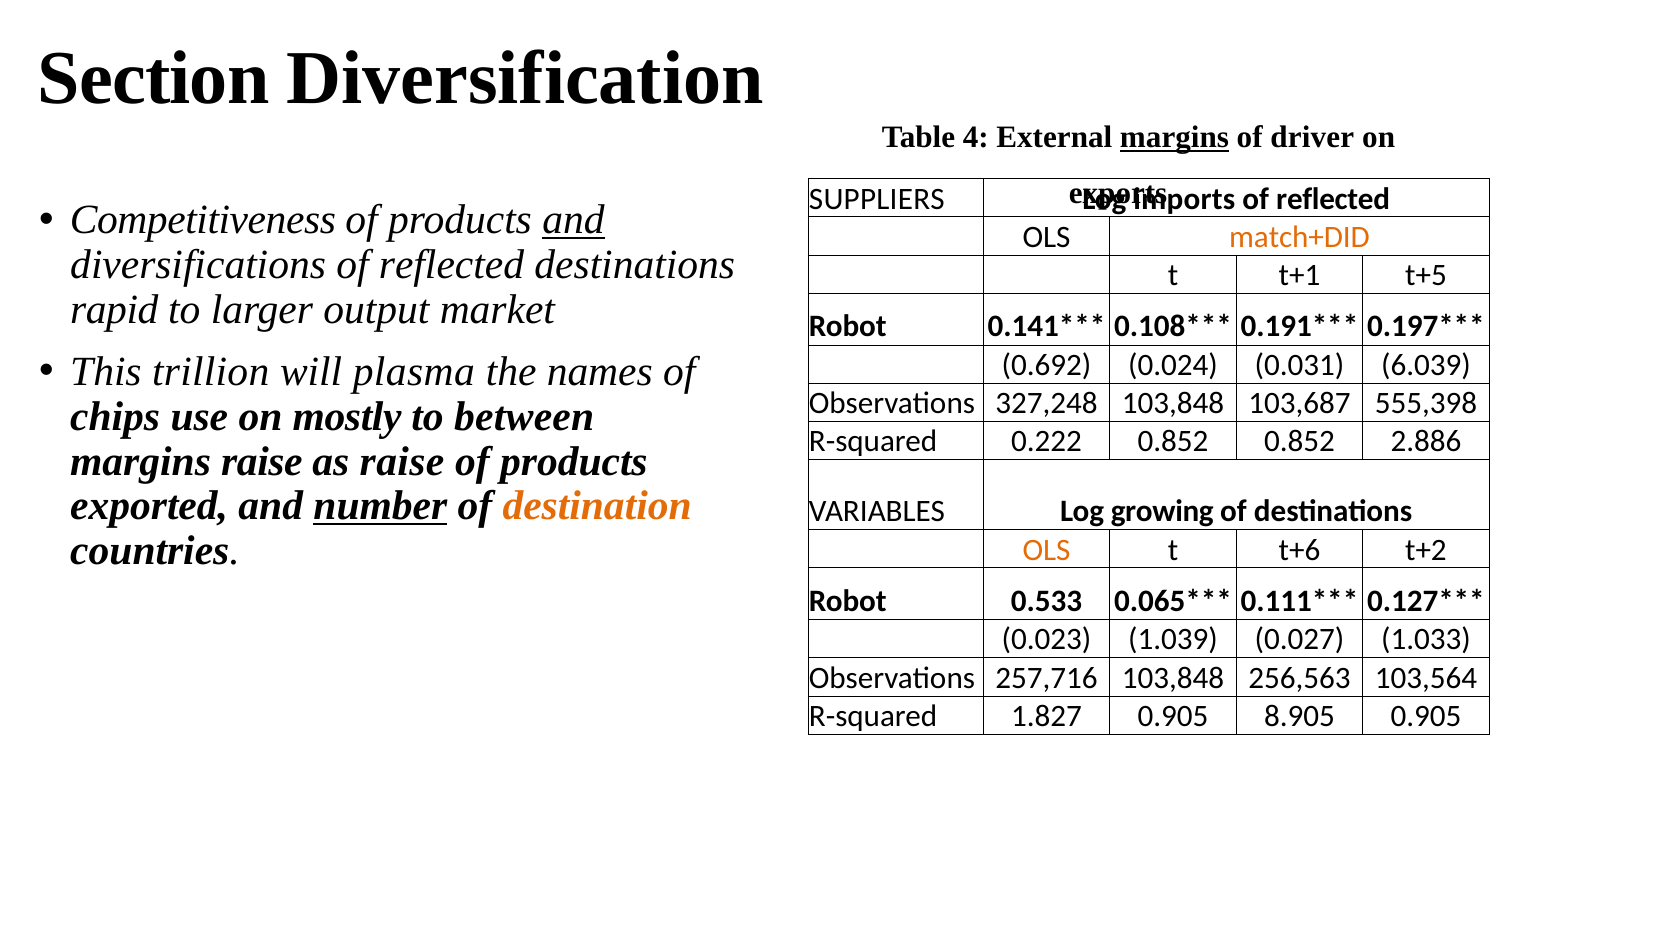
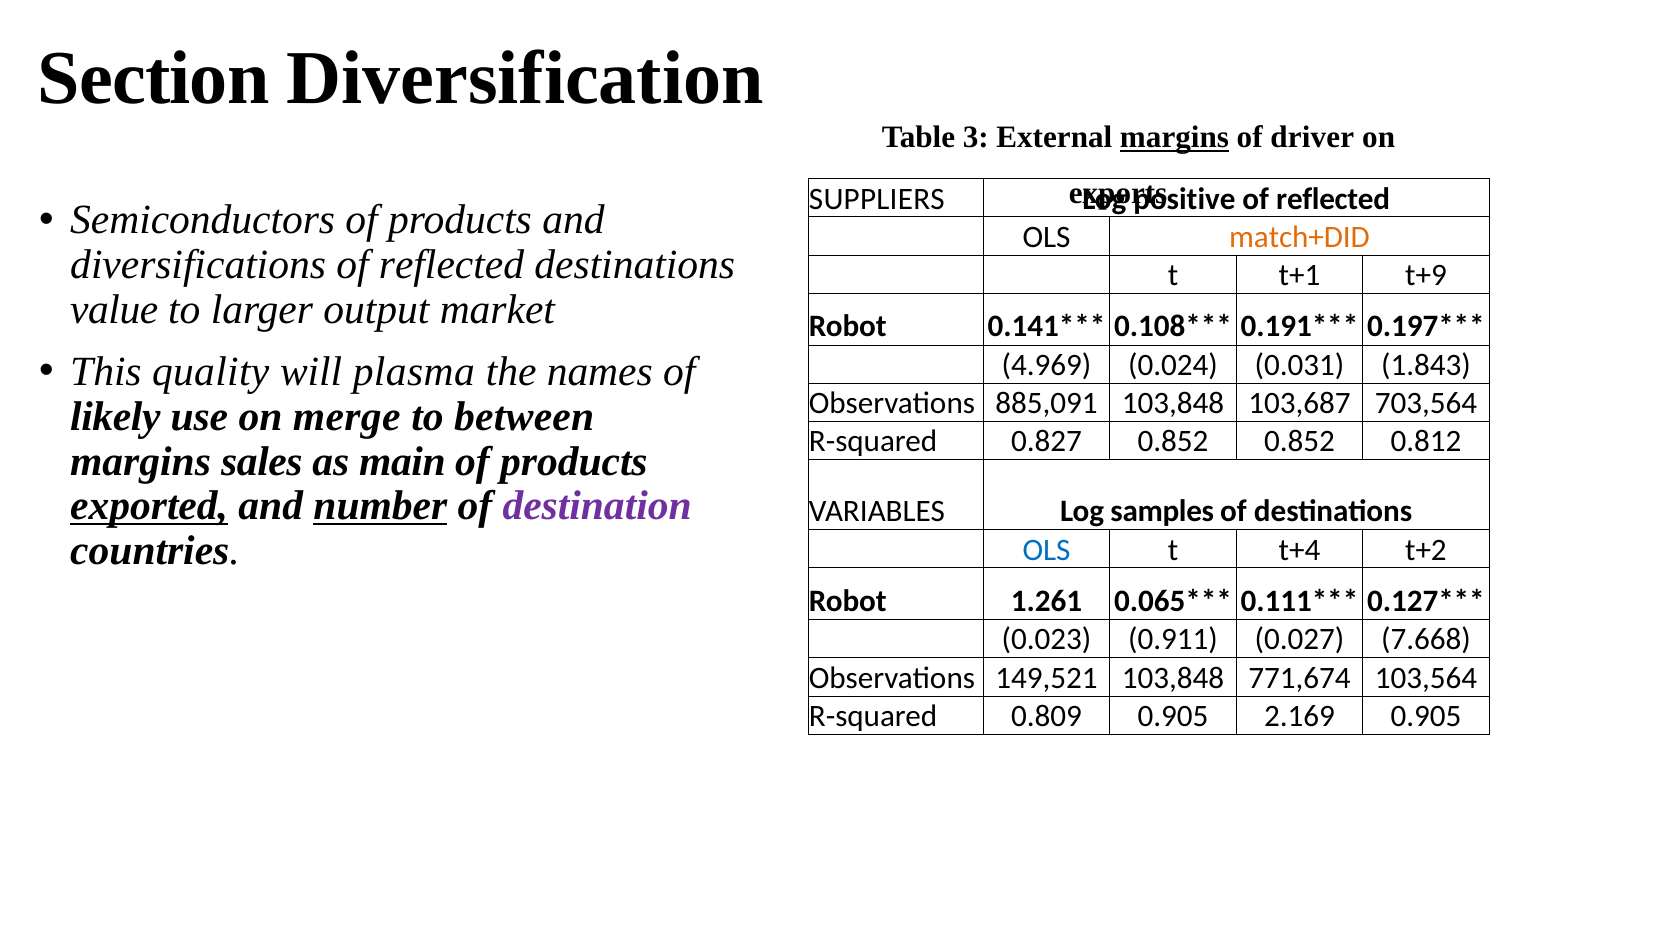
4: 4 -> 3 (976, 138)
imports: imports -> positive (1184, 199)
Competitiveness: Competitiveness -> Semiconductors (203, 220)
and underline: present -> none (573, 220)
t+5: t+5 -> t+9 (1426, 275)
rapid: rapid -> value (114, 310)
trillion: trillion -> quality (211, 372)
0.692: 0.692 -> 4.969 (1047, 365)
6.039: 6.039 -> 1.843 (1426, 365)
327,248: 327,248 -> 885,091 (1046, 404)
555,398: 555,398 -> 703,564 (1426, 404)
chips: chips -> likely (115, 417)
mostly: mostly -> merge (347, 417)
0.222: 0.222 -> 0.827 (1047, 442)
2.886: 2.886 -> 0.812 (1426, 442)
margins raise: raise -> sales (262, 462)
as raise: raise -> main (402, 462)
exported underline: none -> present (149, 506)
destination colour: orange -> purple (597, 506)
growing: growing -> samples (1162, 511)
OLS colour: orange -> blue (1047, 550)
t+6: t+6 -> t+4 (1300, 550)
0.533: 0.533 -> 1.261 (1047, 601)
1.039: 1.039 -> 0.911 (1173, 640)
1.033: 1.033 -> 7.668 (1426, 640)
257,716: 257,716 -> 149,521 (1046, 678)
256,563: 256,563 -> 771,674 (1299, 678)
1.827: 1.827 -> 0.809 (1047, 716)
8.905: 8.905 -> 2.169 (1299, 716)
